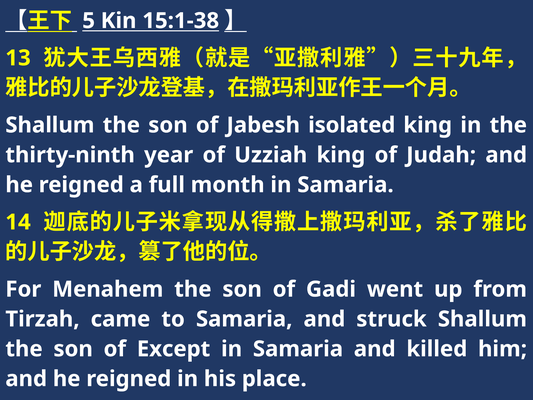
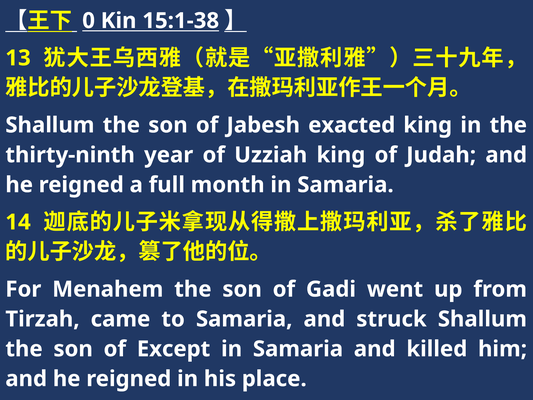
5: 5 -> 0 (89, 21)
isolated: isolated -> exacted (352, 125)
